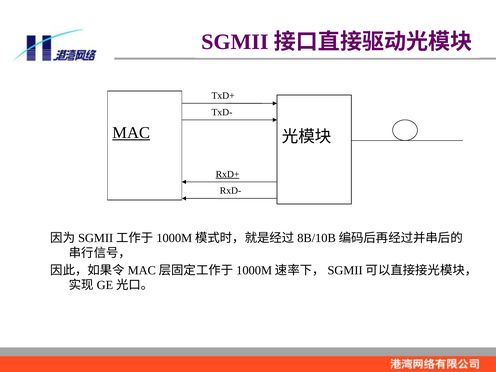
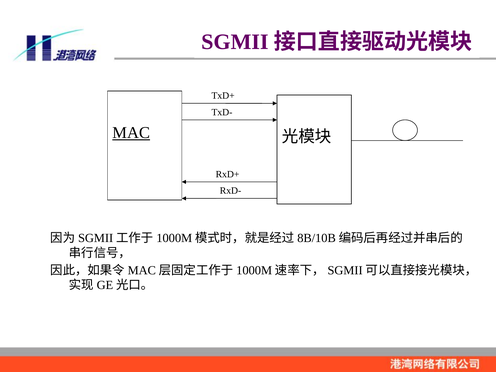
RxD+ underline: present -> none (228, 174)
